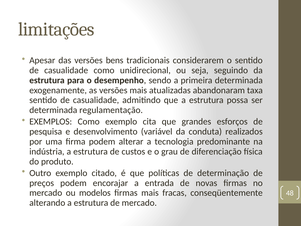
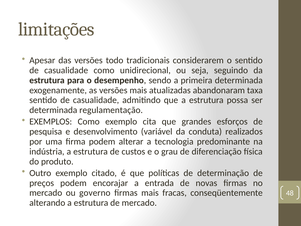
bens: bens -> todo (115, 60)
modelos: modelos -> governo (95, 193)
